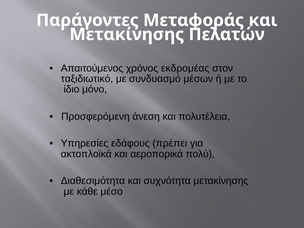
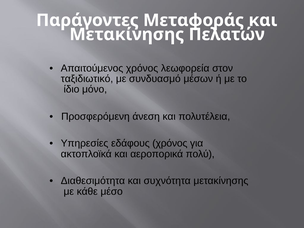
εκδρομέας: εκδρομέας -> λεωφορεία (185, 68)
εδάφους πρέπει: πρέπει -> χρόνος (170, 143)
